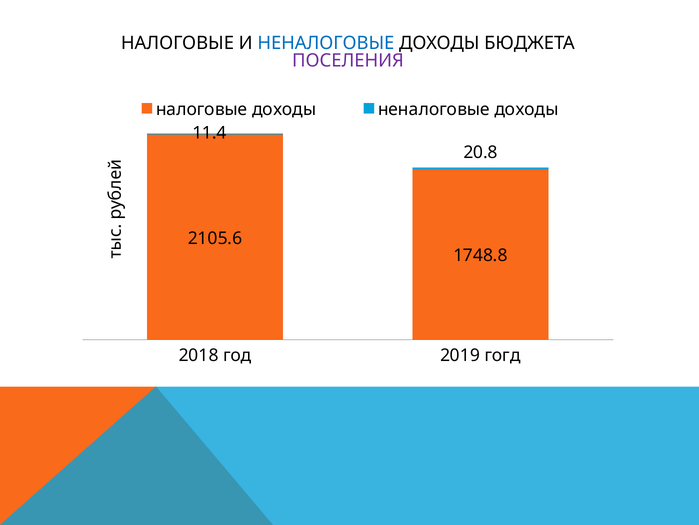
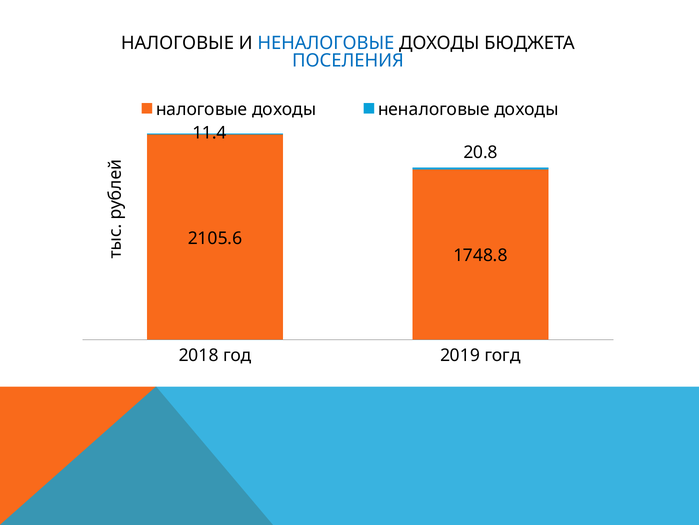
ПОСЕЛЕНИЯ colour: purple -> blue (348, 61)
